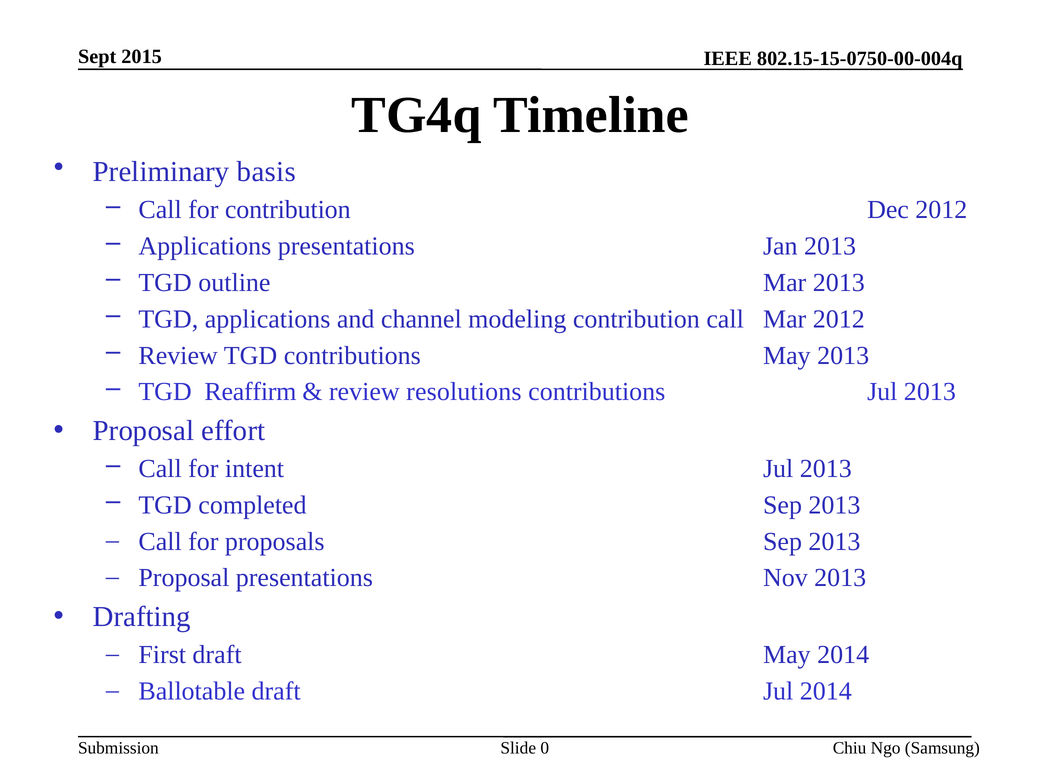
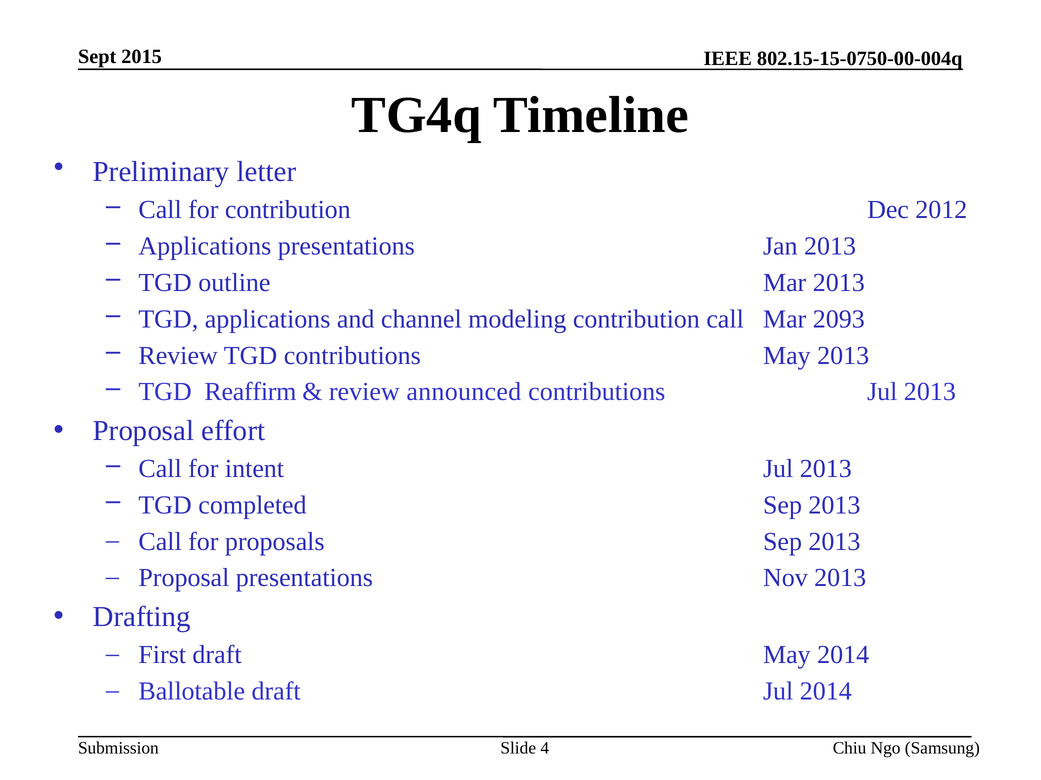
basis: basis -> letter (266, 172)
Mar 2012: 2012 -> 2093 (839, 319)
resolutions: resolutions -> announced (464, 392)
0: 0 -> 4 (545, 749)
